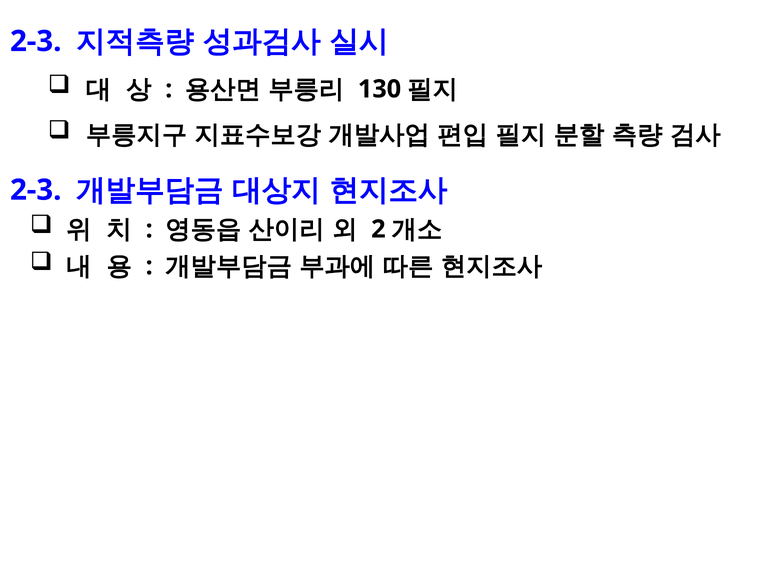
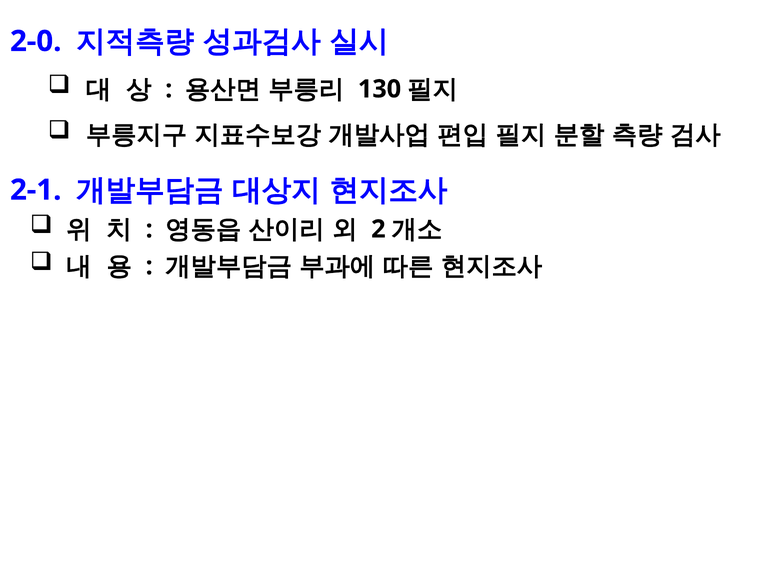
2-3: 2-3 -> 2-0 (36, 41)
2-3: 2-3 -> 2-1 (36, 190)
